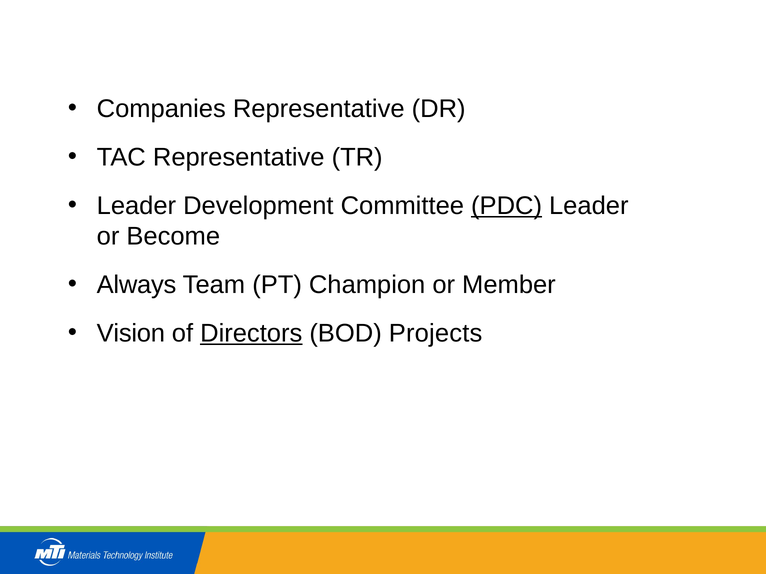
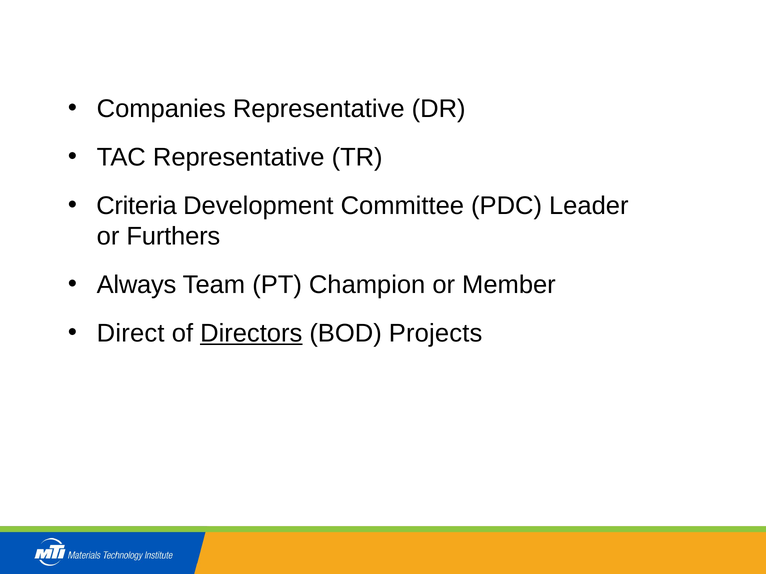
Leader: Leader -> Criteria (137, 206)
PDC underline: present -> none (507, 206)
Become: Become -> Furthers (173, 236)
Vision: Vision -> Direct (131, 333)
